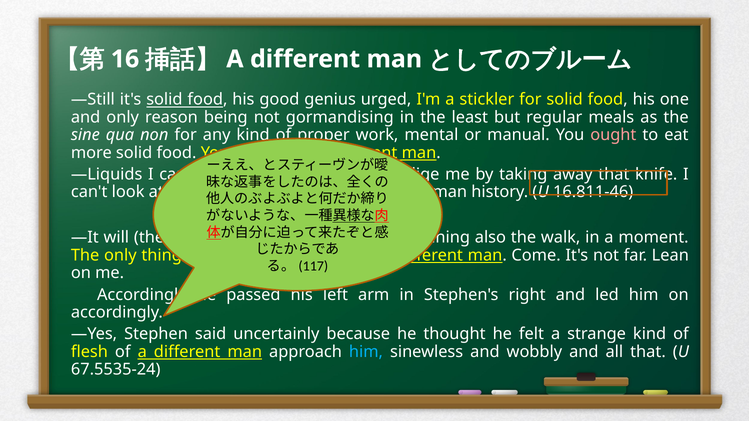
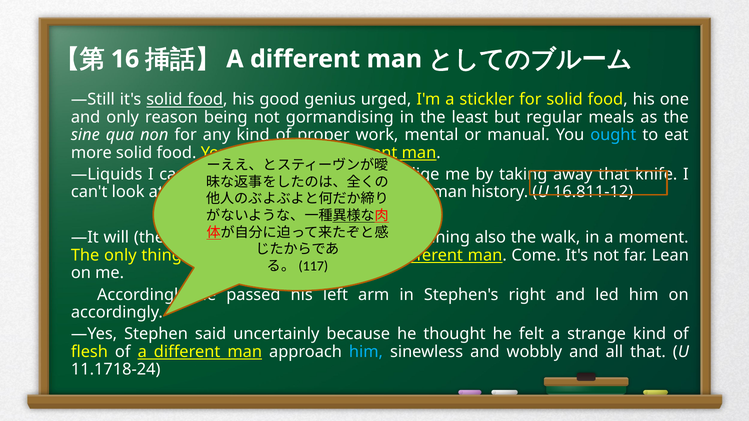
ought colour: pink -> light blue (613, 135)
16.811-46: 16.811-46 -> 16.811-12 (593, 192)
67.5535-24: 67.5535-24 -> 11.1718-24 (116, 370)
